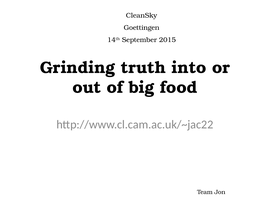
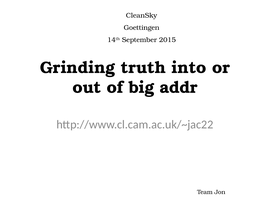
food: food -> addr (179, 87)
